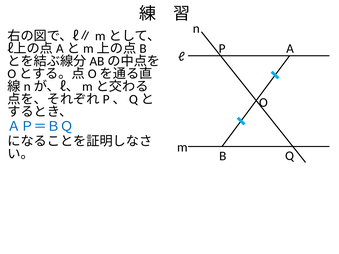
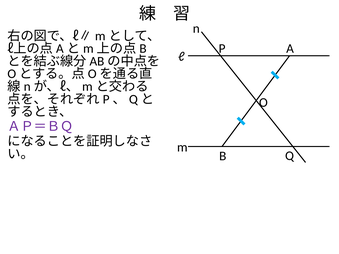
ＡＰ＝ＢＱ colour: blue -> purple (40, 127)
